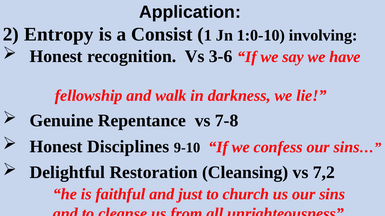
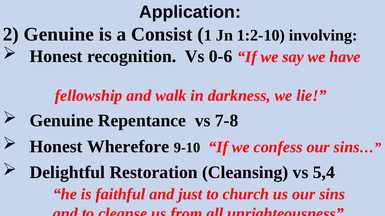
2 Entropy: Entropy -> Genuine (59, 34)
1:0-10: 1:0-10 -> 1:2-10 (261, 35)
3-6: 3-6 -> 0-6 (221, 56)
Disciplines: Disciplines -> Wherefore (128, 147)
7,2: 7,2 -> 5,4 (324, 173)
